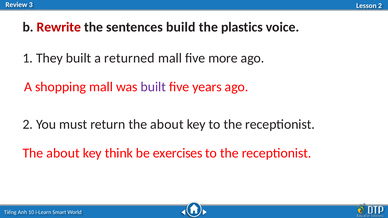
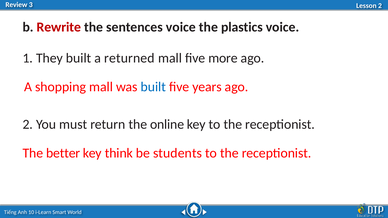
sentences build: build -> voice (181, 27)
built colour: purple -> blue (153, 87)
return the about: about -> online (167, 124)
about: about -> better (63, 153)
exercises: exercises -> students (178, 153)
